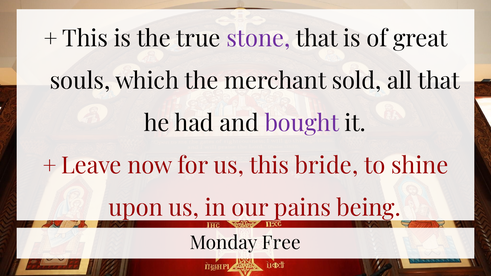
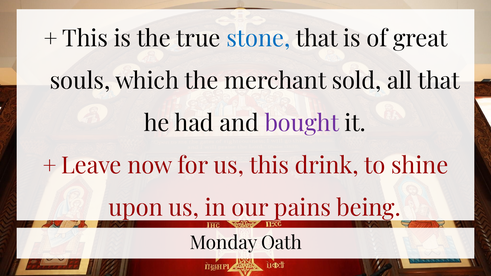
stone colour: purple -> blue (258, 39)
bride: bride -> drink (327, 166)
Free: Free -> Oath (281, 243)
